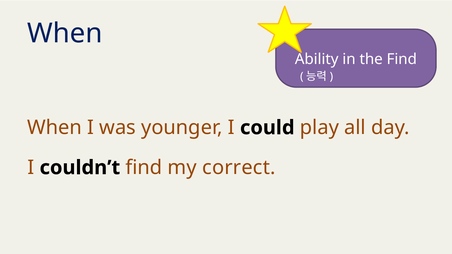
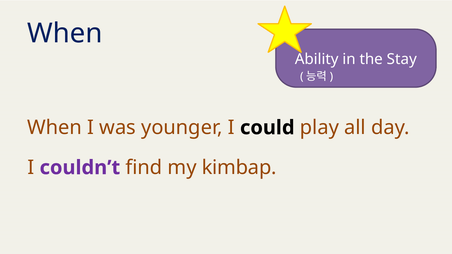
the Find: Find -> Stay (402, 59)
couldn’t colour: black -> purple (80, 168)
correct: correct -> kimbap (239, 168)
